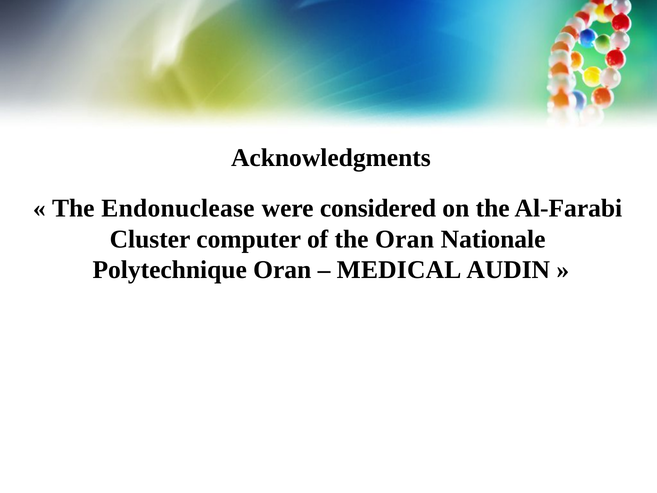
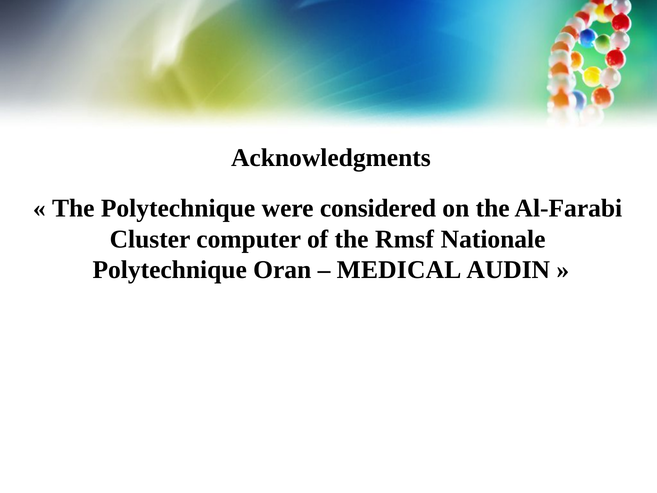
The Endonuclease: Endonuclease -> Polytechnique (178, 208)
the Oran: Oran -> Rmsf (405, 239)
